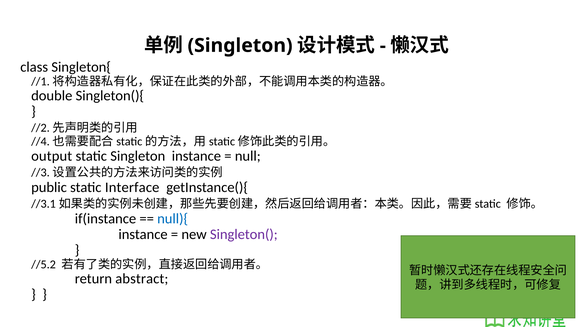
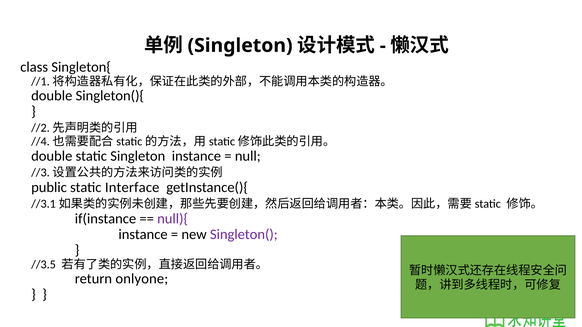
output: output -> double (52, 156)
null){ colour: blue -> purple (173, 219)
//5.2: //5.2 -> //3.5 (44, 265)
abstract: abstract -> onlyone (142, 279)
